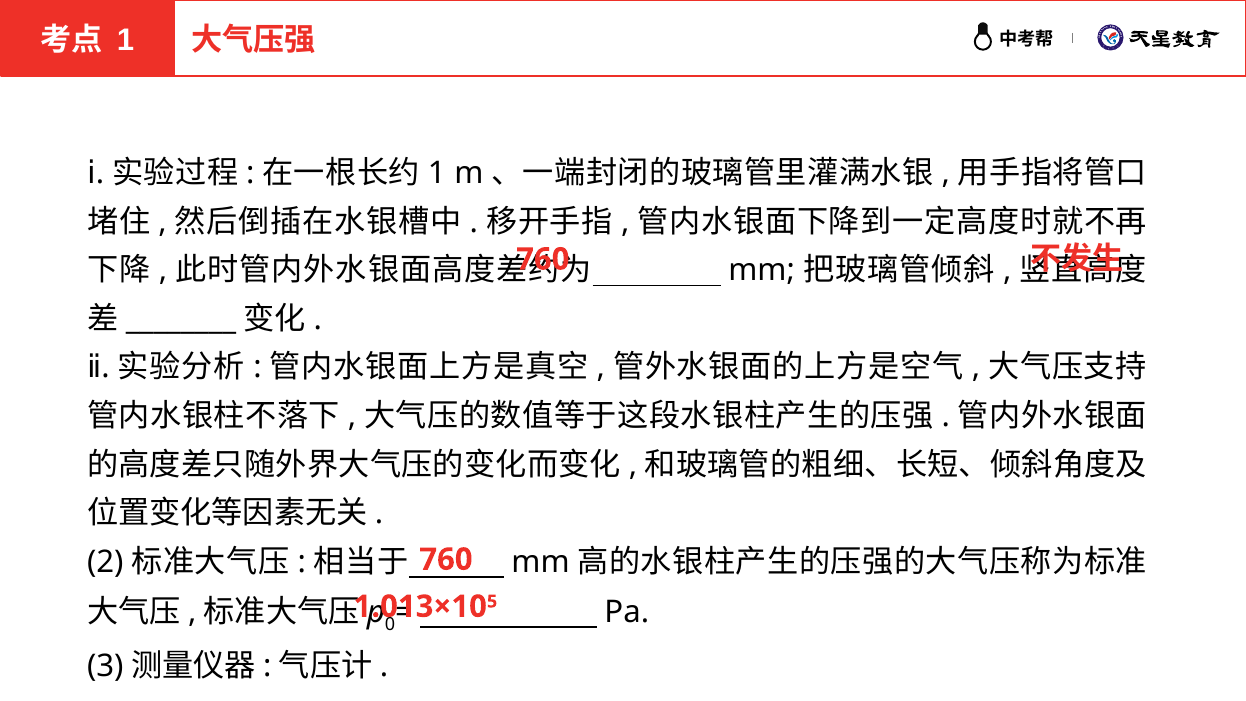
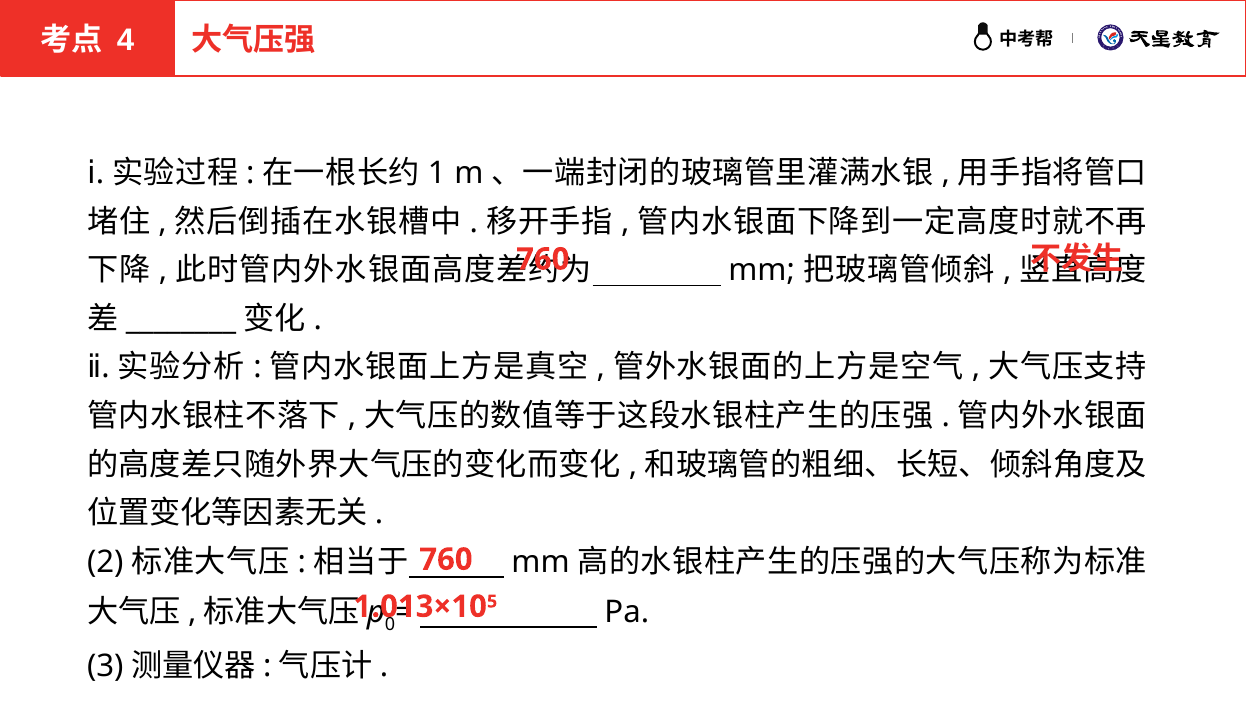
1: 1 -> 4 (126, 40)
